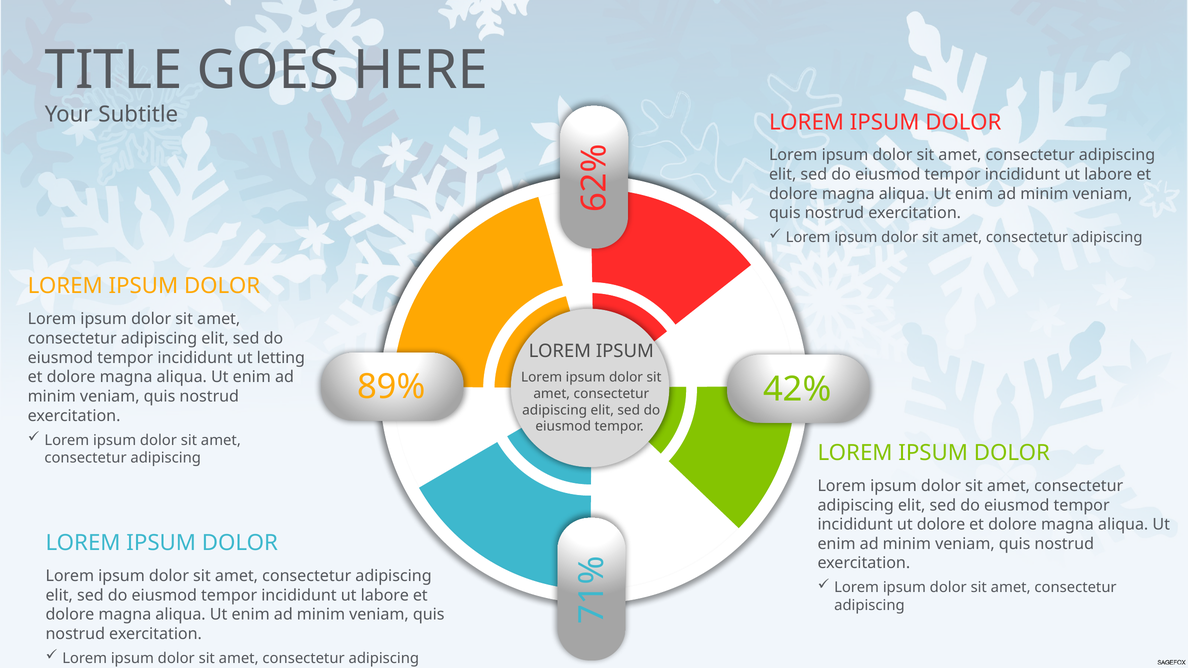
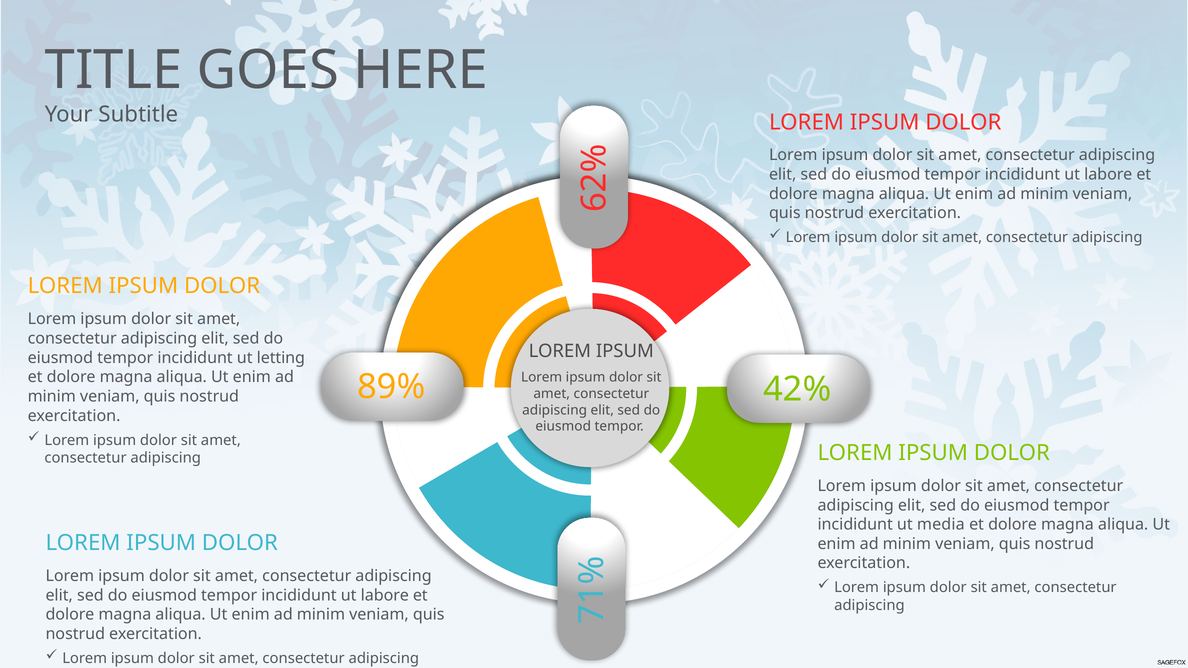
ut dolore: dolore -> media (941, 525)
